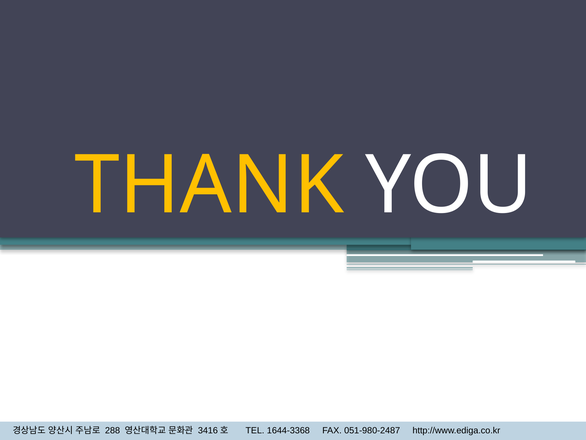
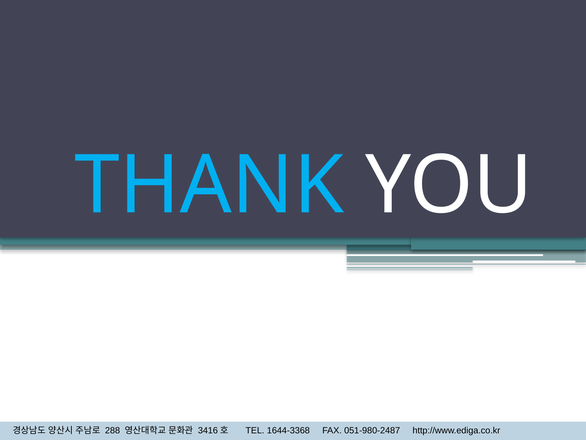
THANK colour: yellow -> light blue (209, 185)
